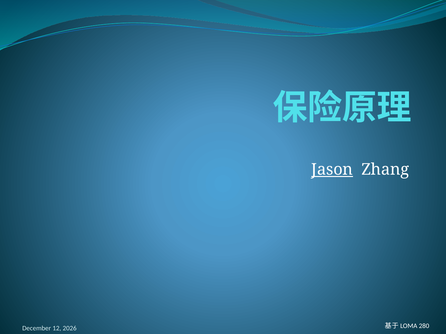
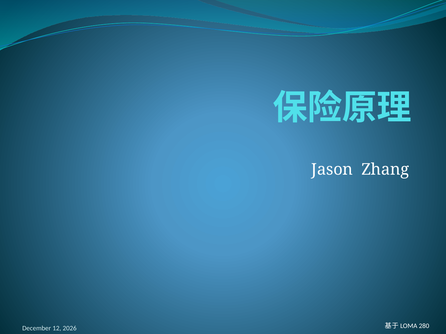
Jason underline: present -> none (332, 170)
